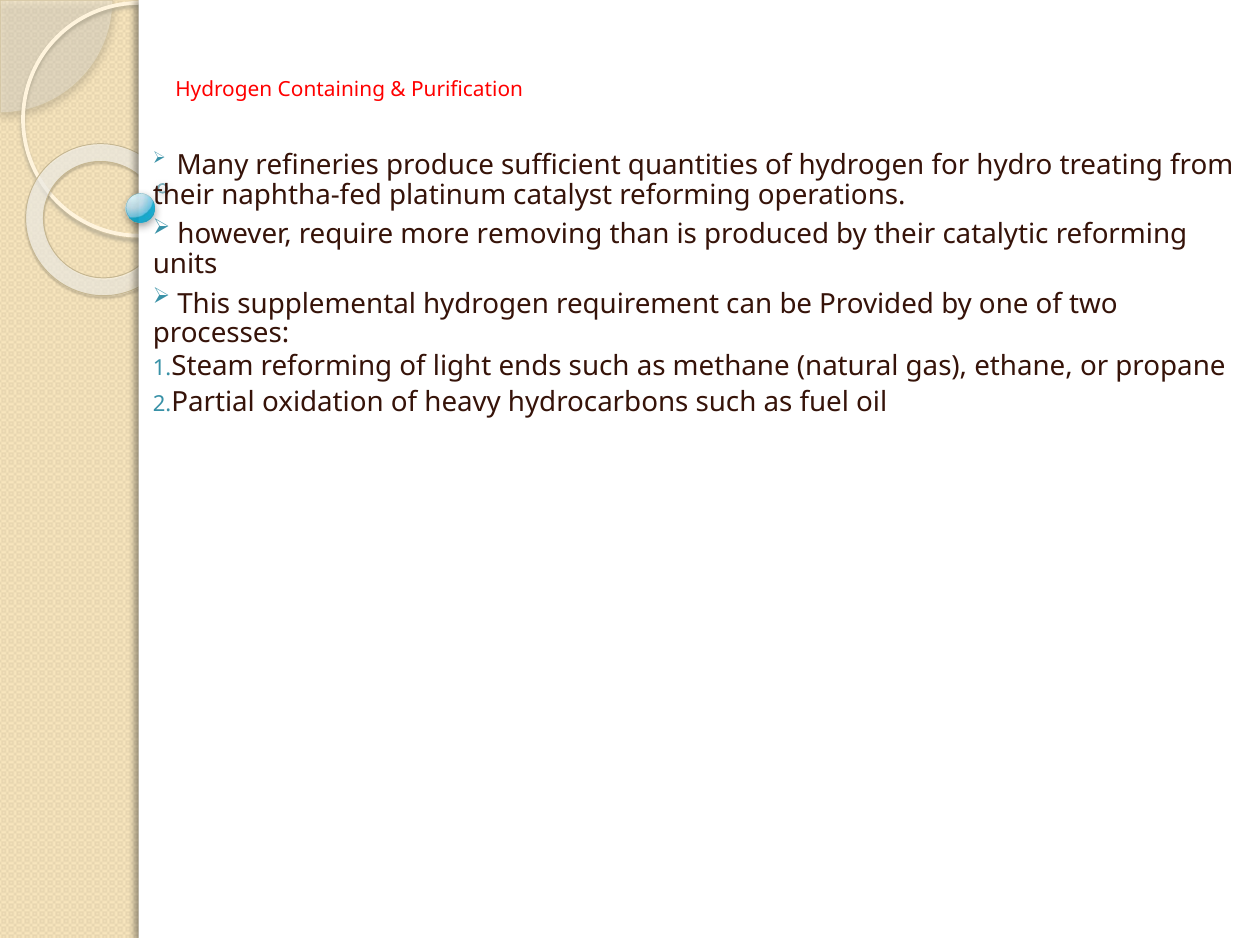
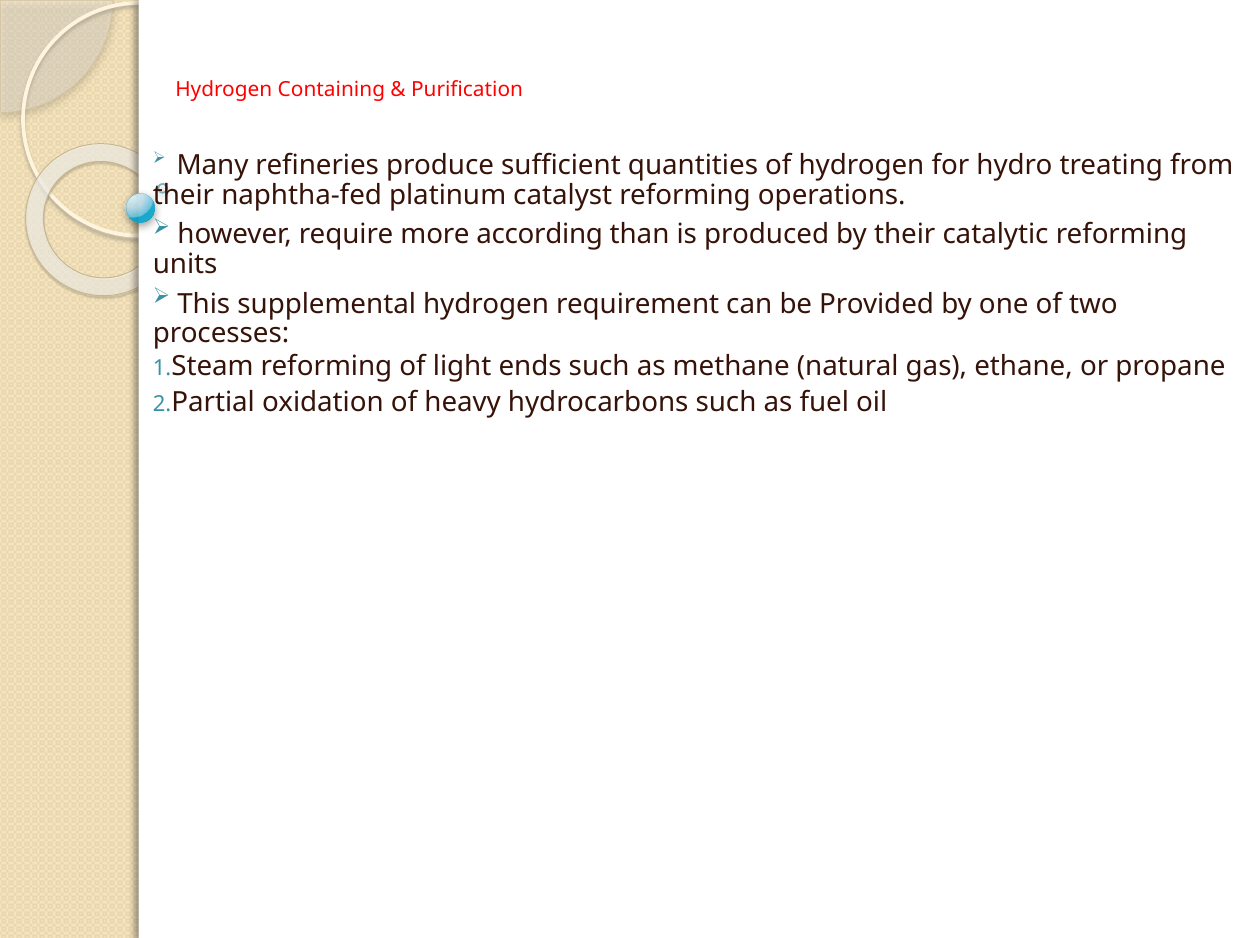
removing: removing -> according (540, 235)
